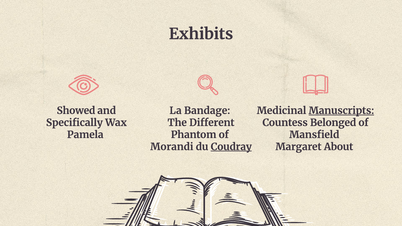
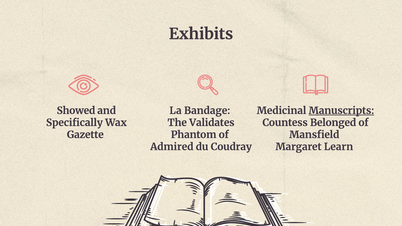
Different: Different -> Validates (212, 123)
Pamela: Pamela -> Gazette (85, 135)
Morandi: Morandi -> Admired (172, 147)
Coudray underline: present -> none (231, 147)
About: About -> Learn (338, 147)
